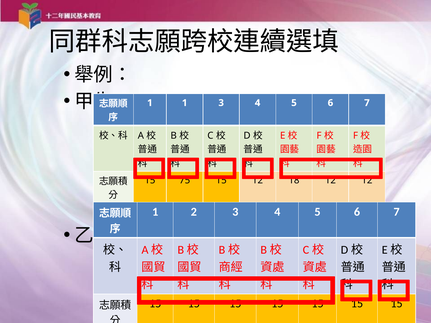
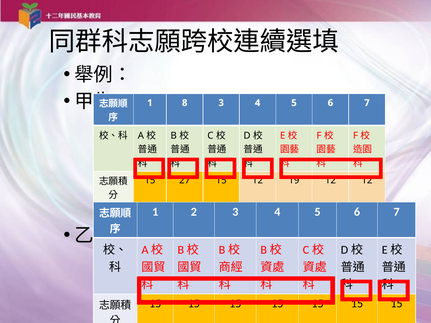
1 1: 1 -> 8 (185, 103)
75: 75 -> 27 (185, 181)
18: 18 -> 19 (294, 181)
